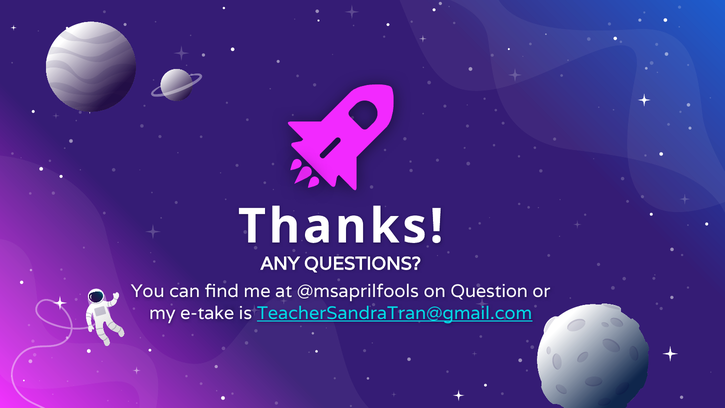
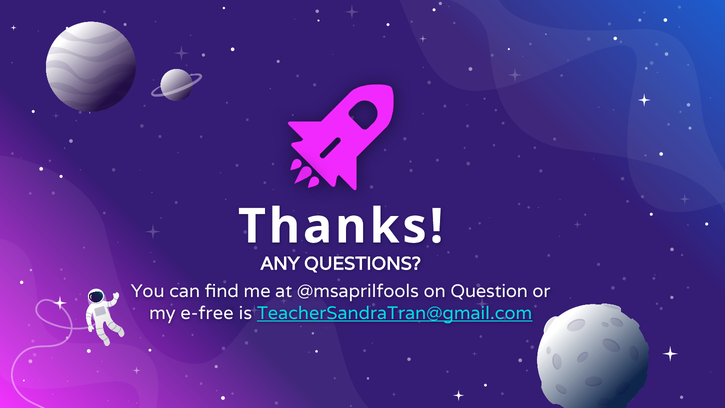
e-take: e-take -> e-free (207, 313)
